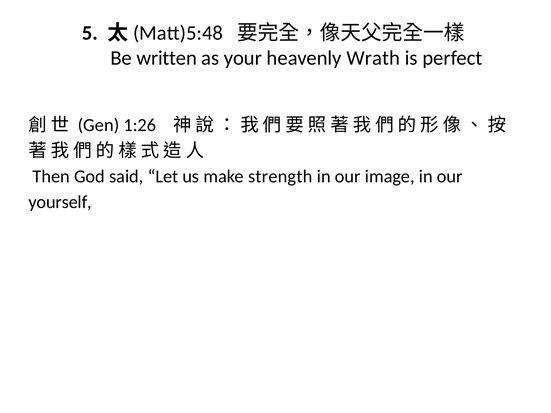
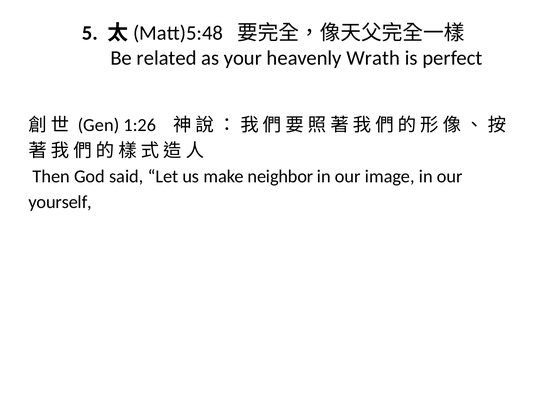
written: written -> related (167, 58)
strength: strength -> neighbor (280, 177)
